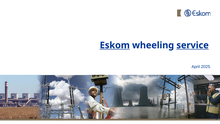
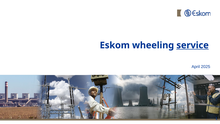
Eskom underline: present -> none (115, 45)
